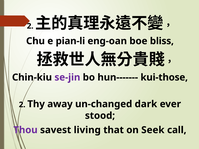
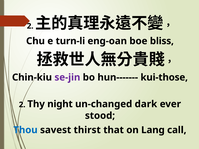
pian-li: pian-li -> turn-li (70, 41)
away: away -> night (60, 104)
Thou colour: purple -> blue (25, 130)
living: living -> thirst (87, 130)
Seek: Seek -> Lang (153, 130)
